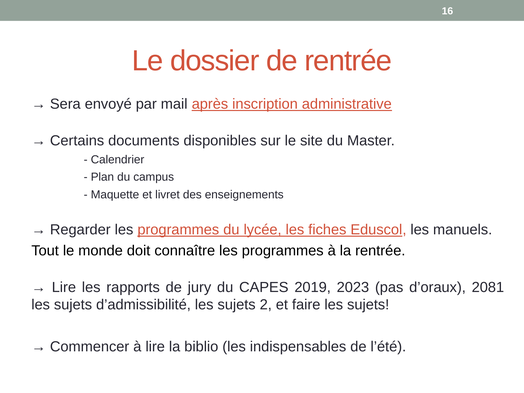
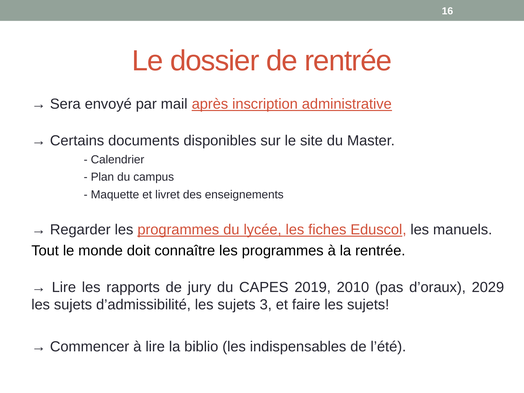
2023: 2023 -> 2010 (353, 287)
2081: 2081 -> 2029 (488, 287)
2: 2 -> 3 (266, 305)
